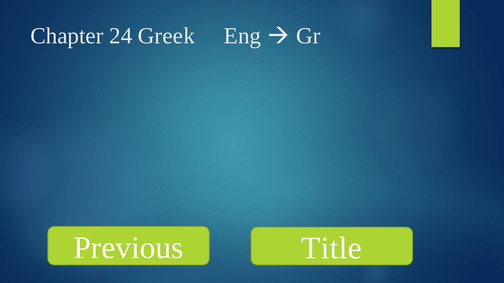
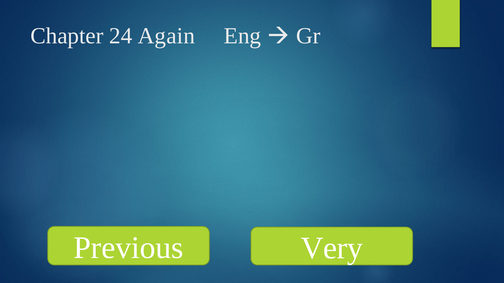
Greek: Greek -> Again (166, 36)
Title: Title -> Very (332, 249)
